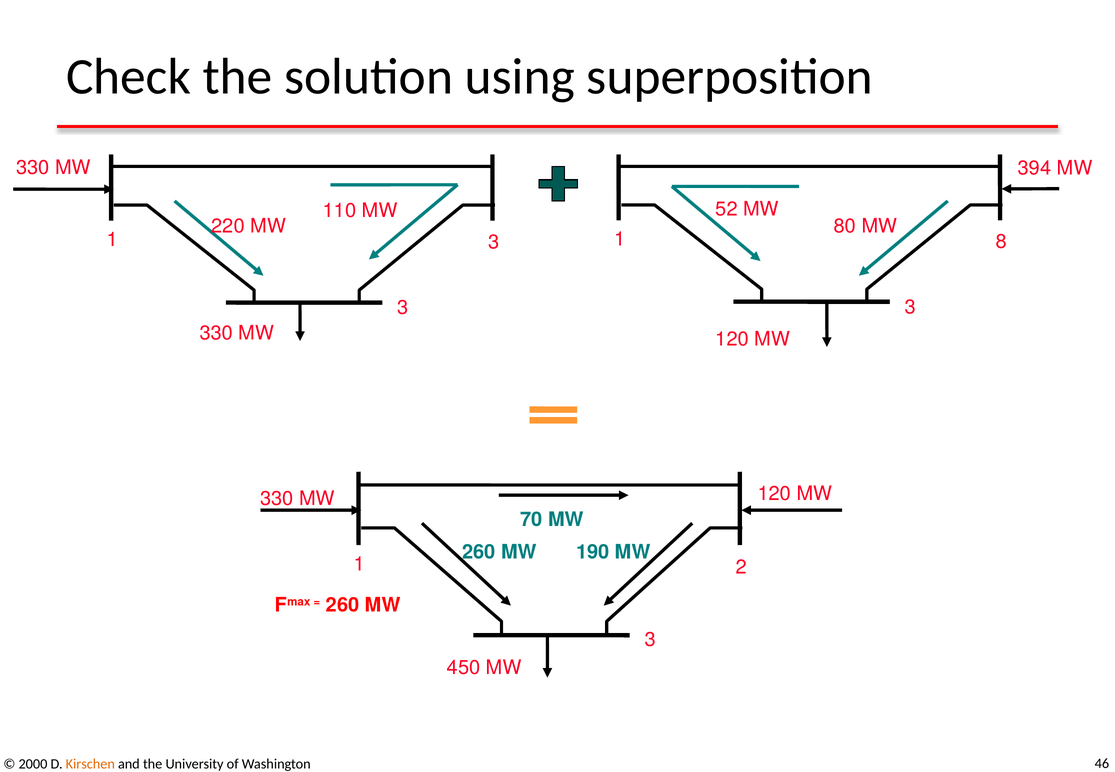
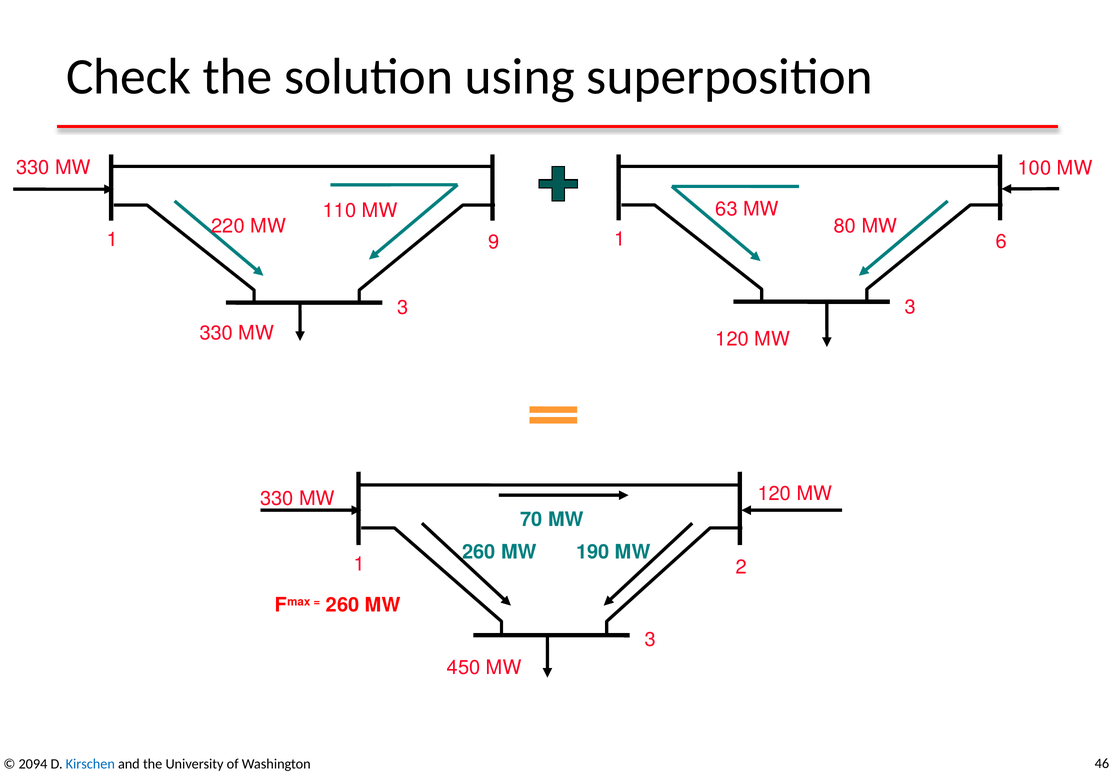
394: 394 -> 100 (1035, 168)
52: 52 -> 63 (727, 209)
8: 8 -> 6 (1001, 242)
1 3: 3 -> 9 (494, 242)
2000: 2000 -> 2094 (33, 764)
Kirschen colour: orange -> blue (90, 764)
